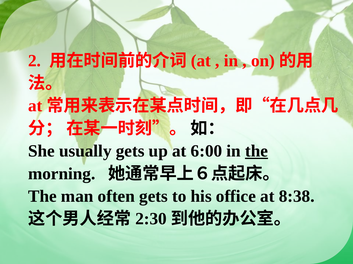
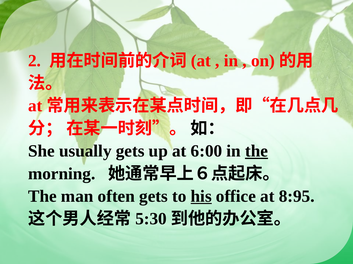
his underline: none -> present (201, 197)
8:38: 8:38 -> 8:95 (297, 197)
2:30: 2:30 -> 5:30 (151, 219)
